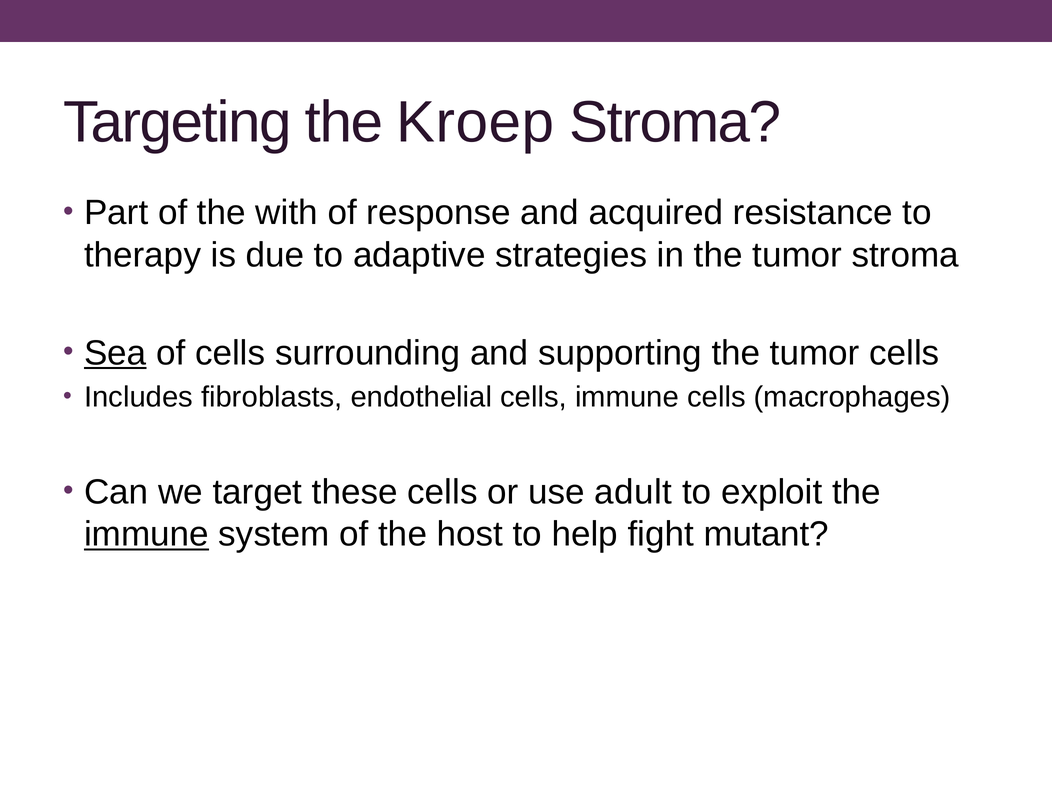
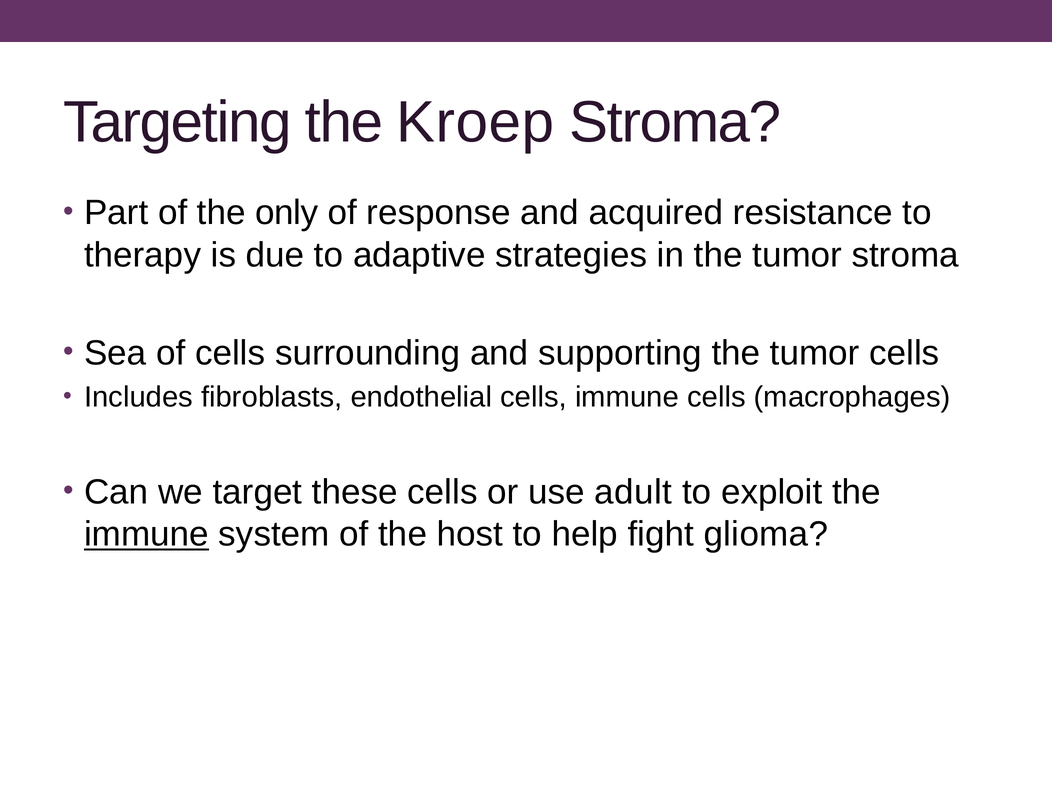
with: with -> only (287, 213)
Sea underline: present -> none (115, 353)
mutant: mutant -> glioma (766, 534)
